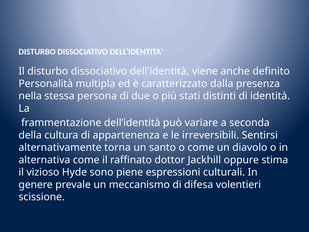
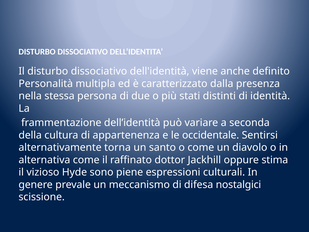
irreversibili: irreversibili -> occidentale (211, 135)
volentieri: volentieri -> nostalgici (238, 185)
